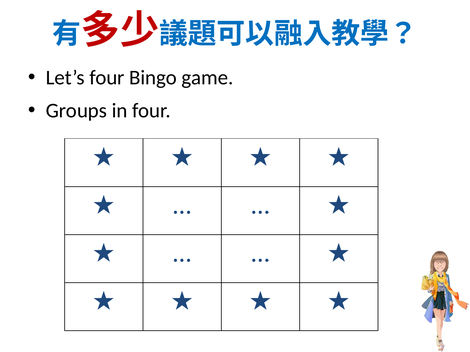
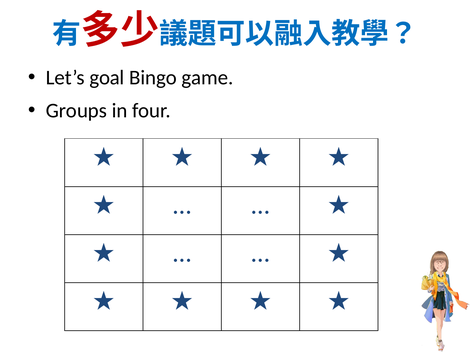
Let’s four: four -> goal (107, 78)
